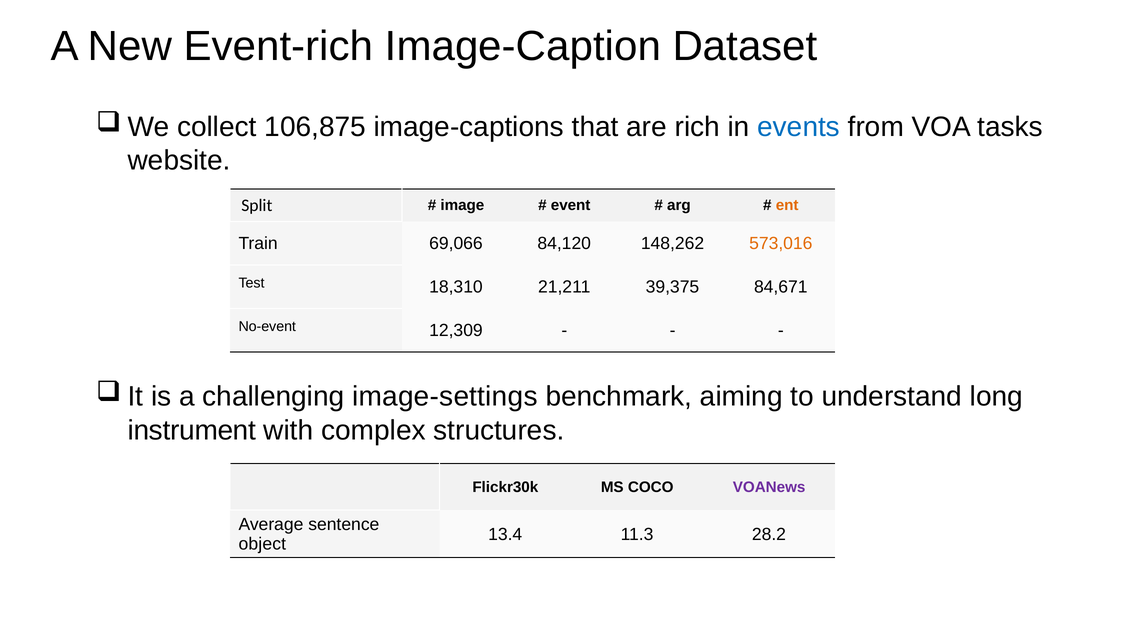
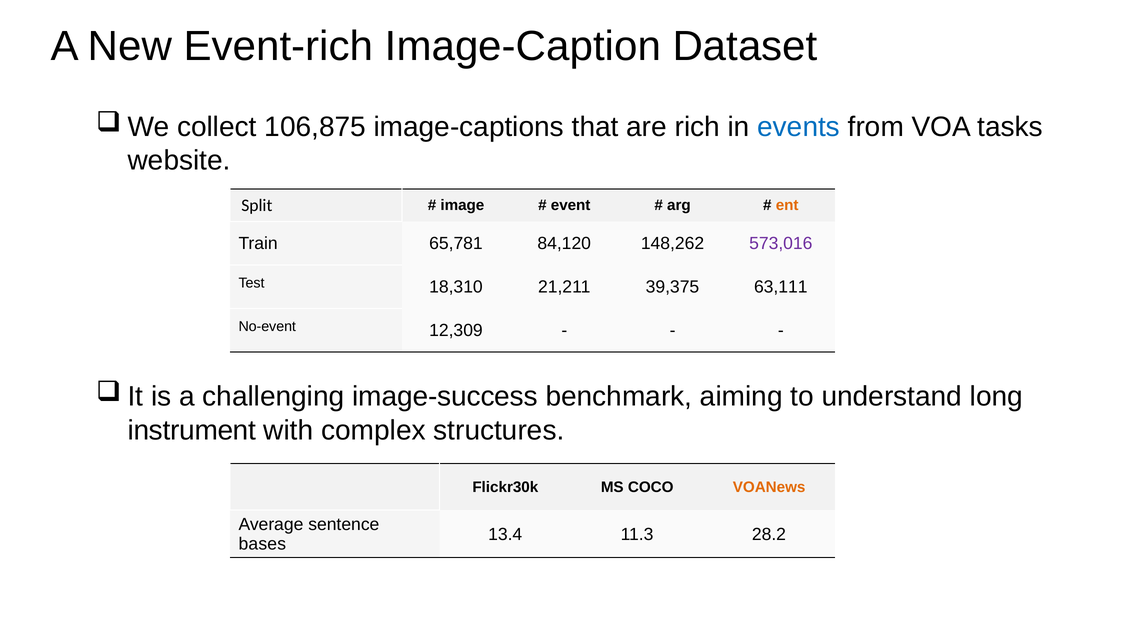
69,066: 69,066 -> 65,781 (456, 244)
573,016 colour: orange -> purple (781, 244)
84,671: 84,671 -> 63,111 (781, 287)
image-settings: image-settings -> image-success (445, 396)
VOANews colour: purple -> orange (769, 487)
object: object -> bases (262, 544)
